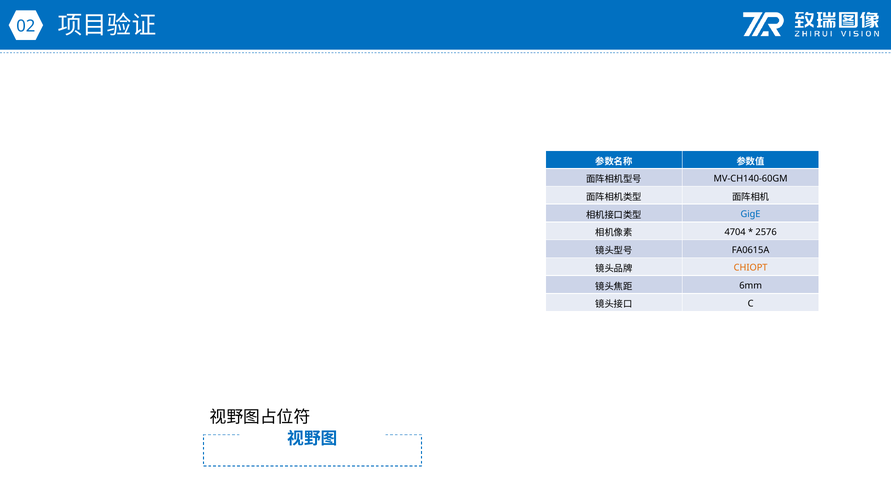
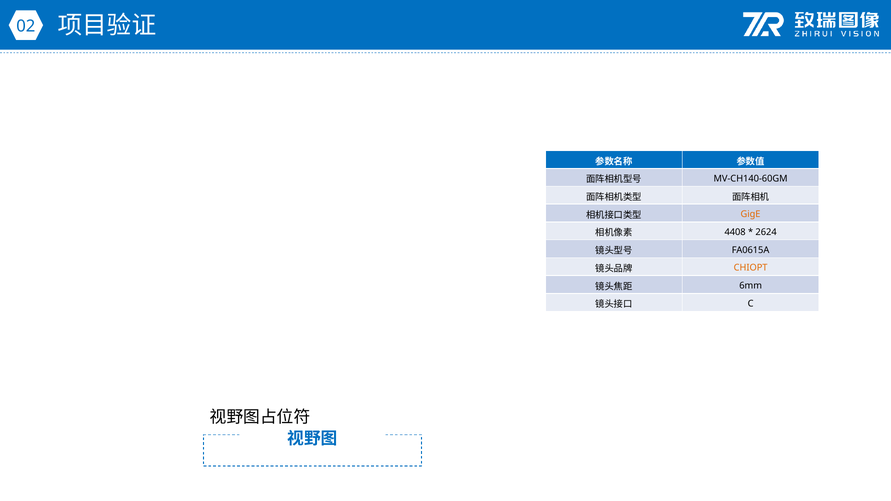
GigE colour: blue -> orange (751, 214)
4704: 4704 -> 4408 (735, 232)
2576: 2576 -> 2624 (766, 232)
